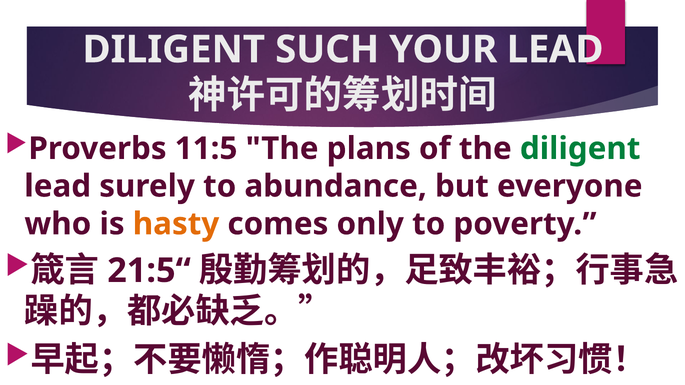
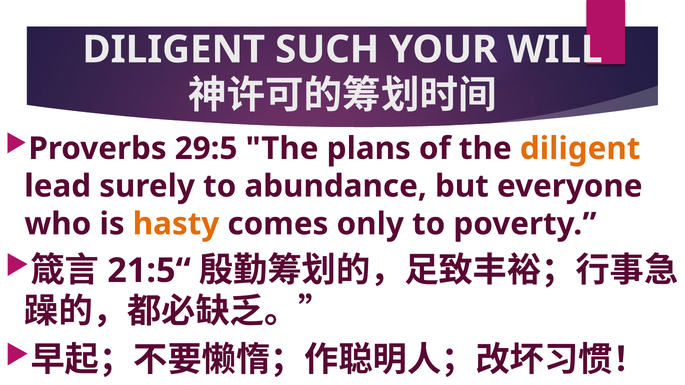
YOUR LEAD: LEAD -> WILL (555, 50)
11:5: 11:5 -> 29:5 (206, 149)
diligent colour: green -> orange (580, 149)
